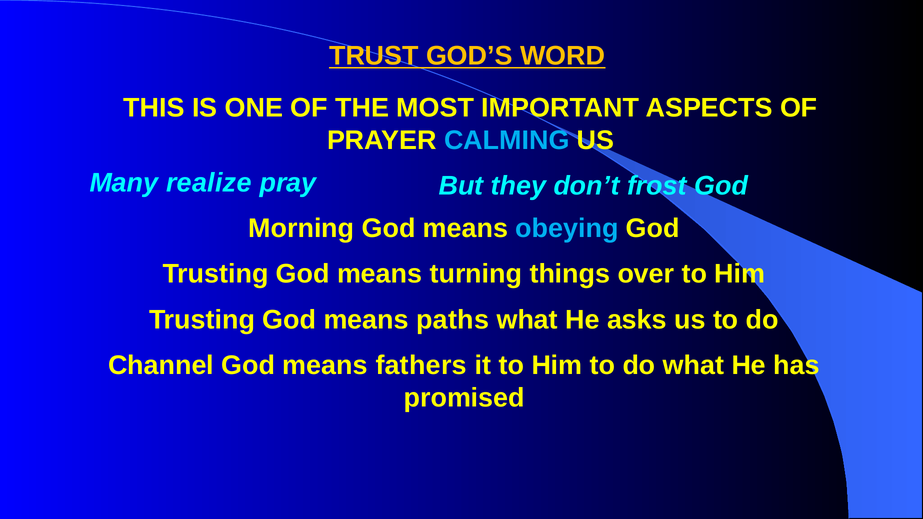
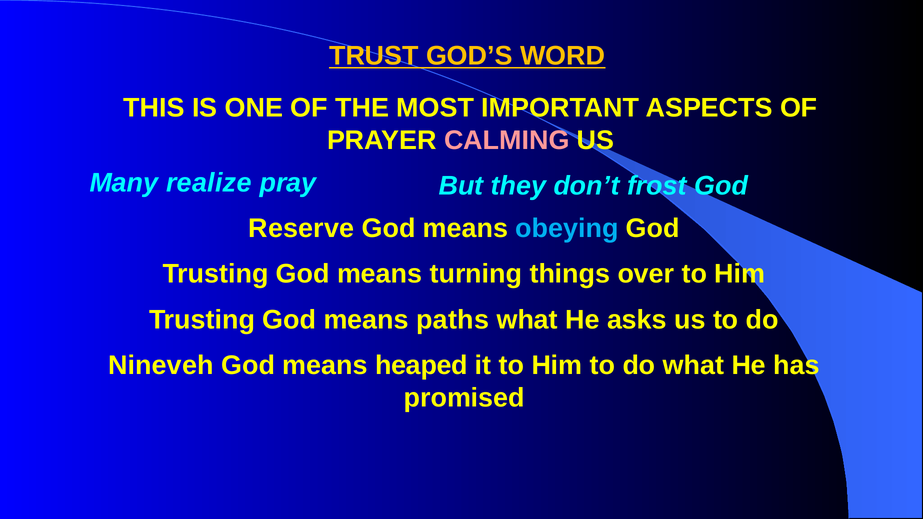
CALMING colour: light blue -> pink (507, 140)
Morning: Morning -> Reserve (301, 228)
Channel: Channel -> Nineveh (161, 366)
fathers: fathers -> heaped (421, 366)
